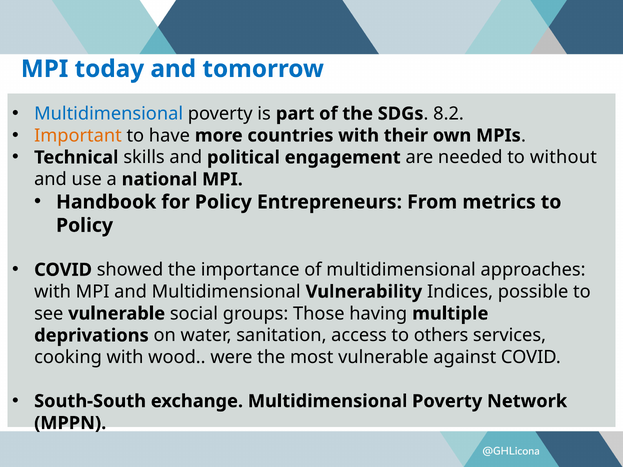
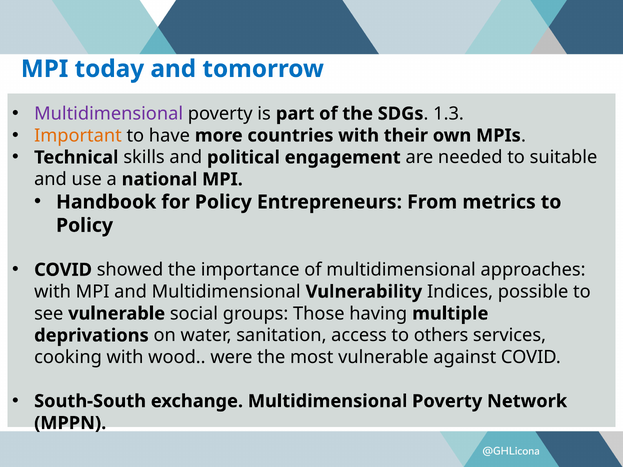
Multidimensional colour: blue -> purple (109, 114)
8.2: 8.2 -> 1.3 (449, 114)
without: without -> suitable (563, 158)
